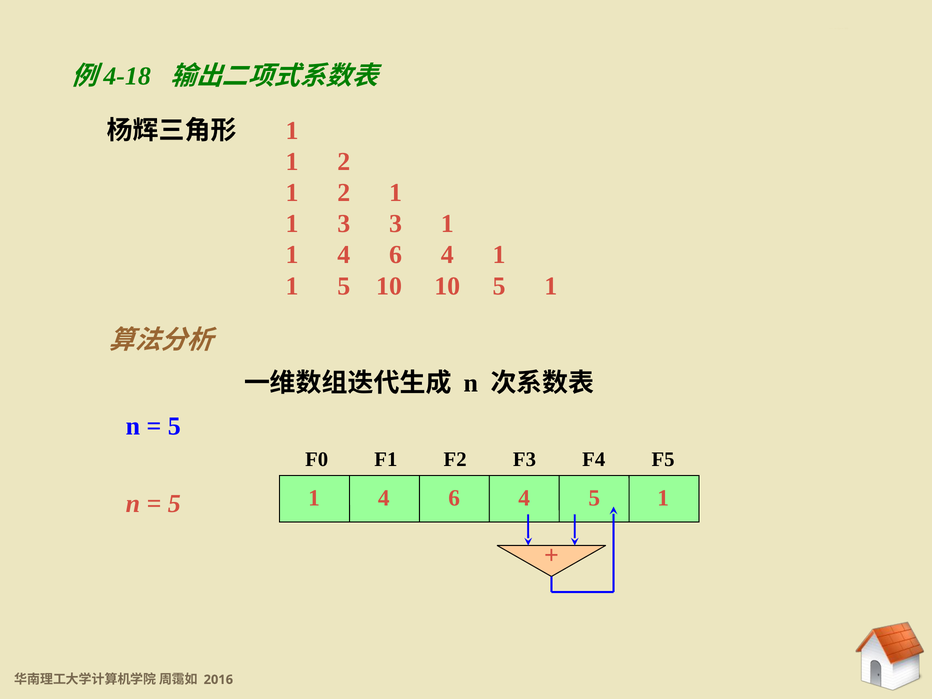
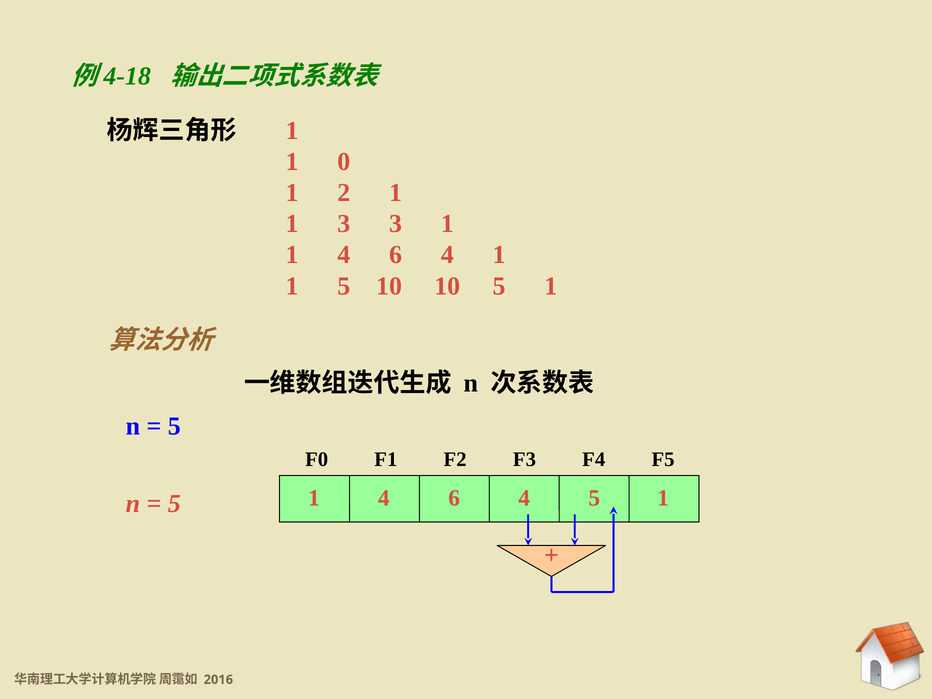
2: 2 -> 0 (344, 162)
